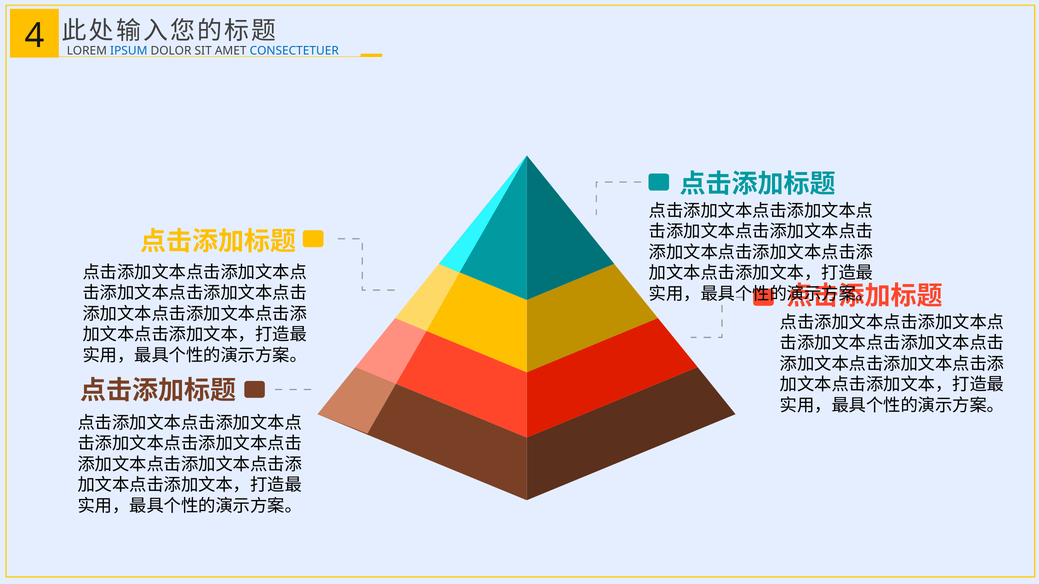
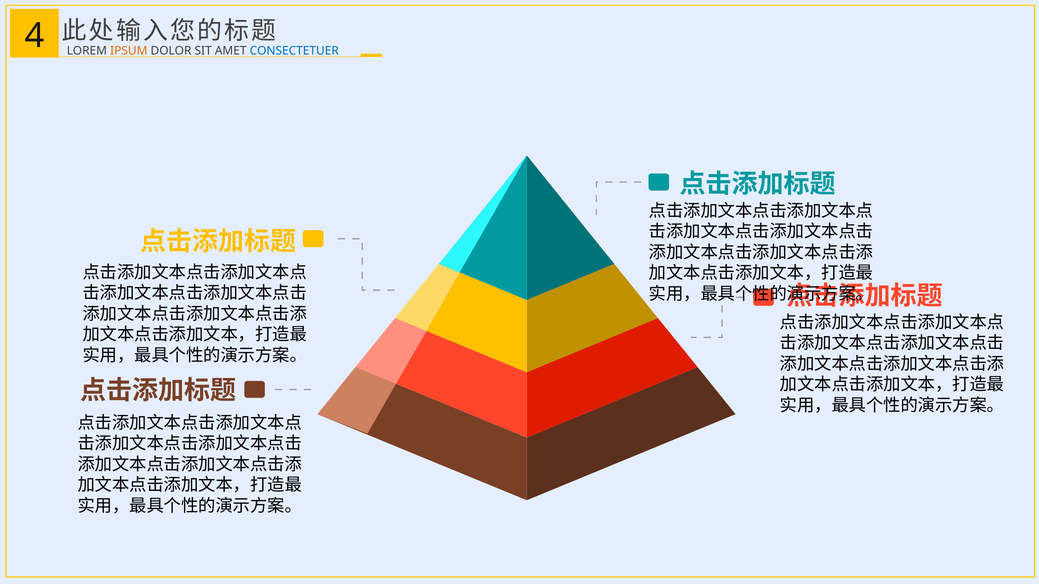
IPSUM colour: blue -> orange (129, 51)
